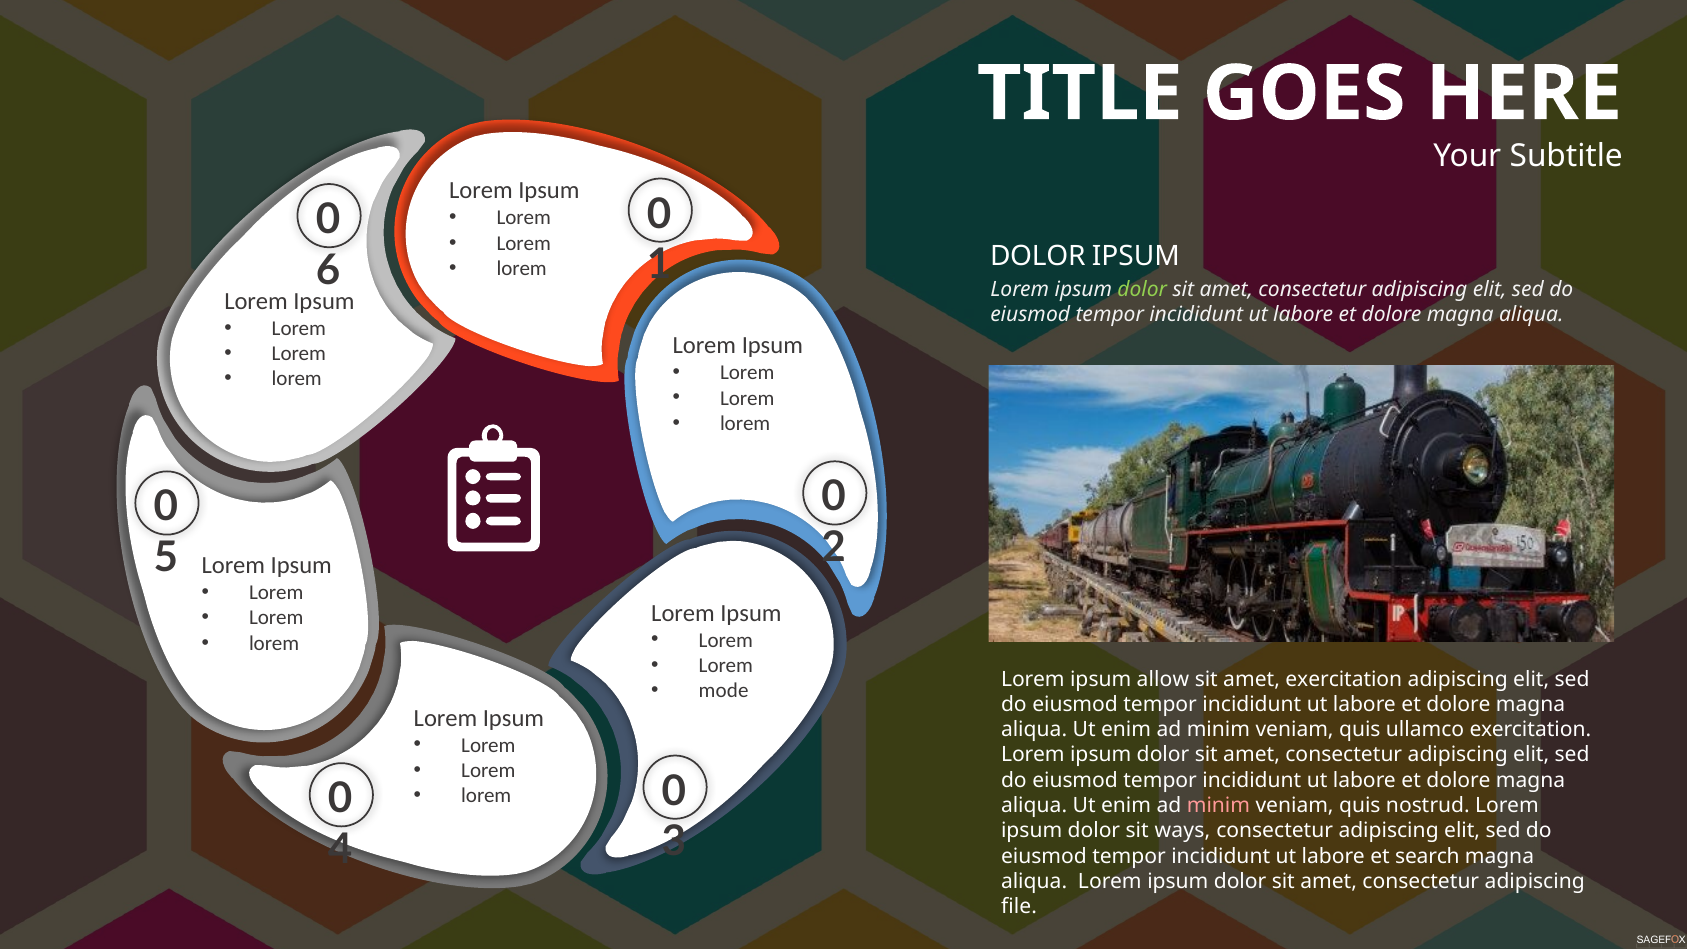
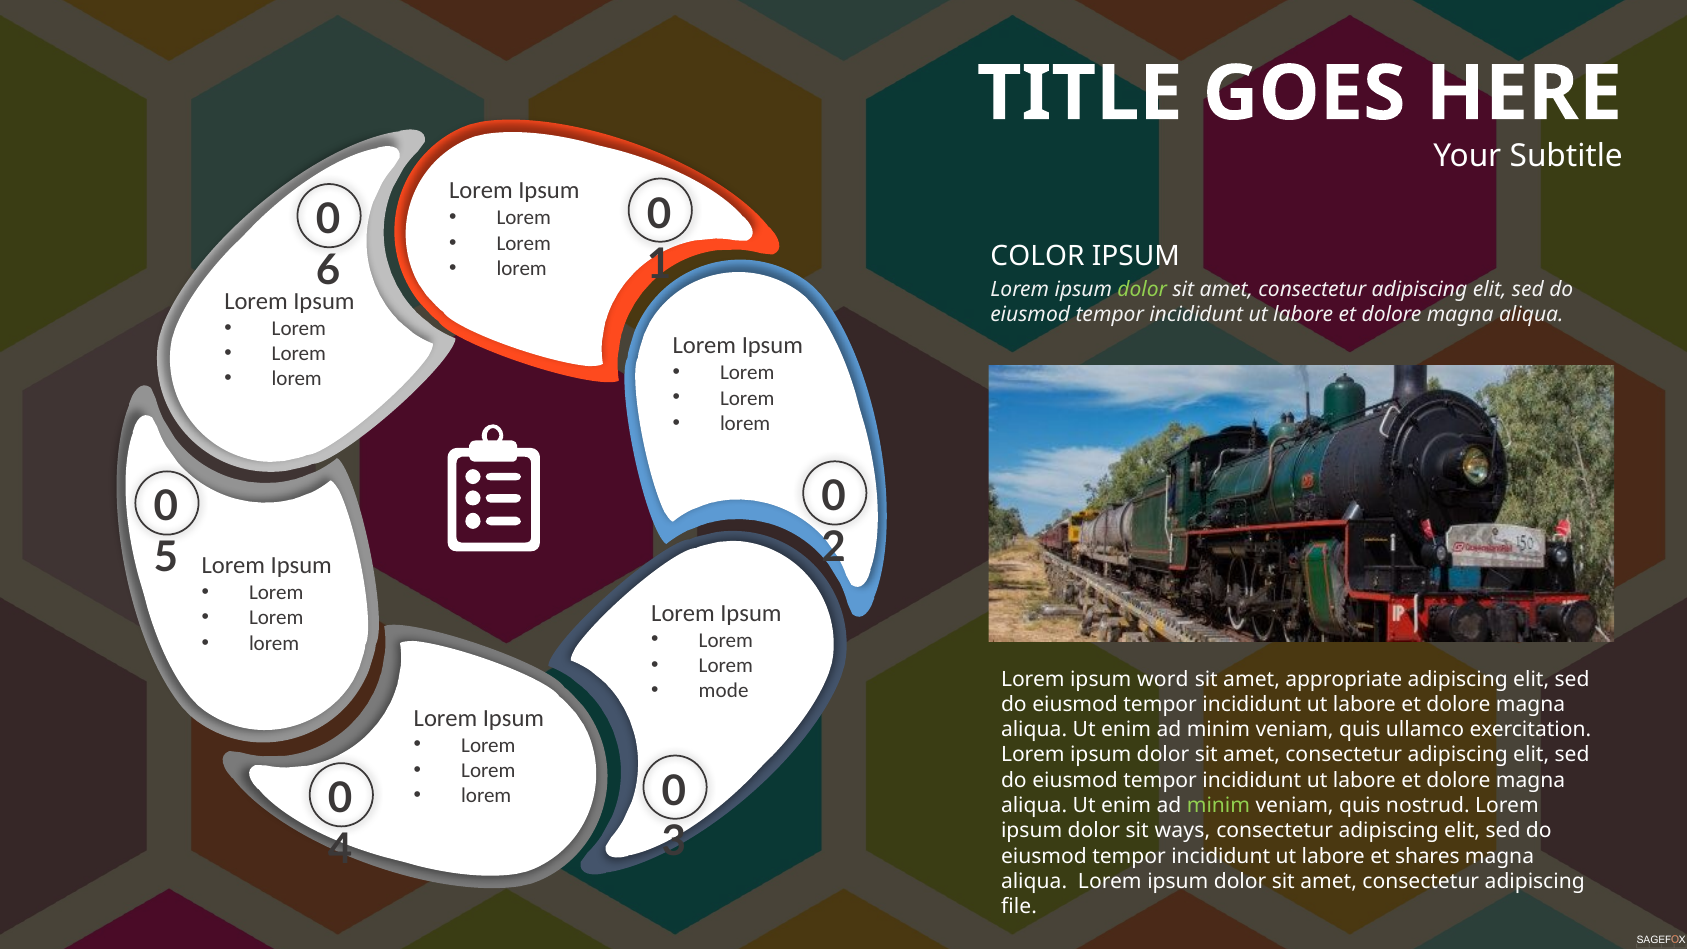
DOLOR: DOLOR -> COLOR (1038, 256)
allow: allow -> word (1163, 679)
amet exercitation: exercitation -> appropriate (1344, 679)
minim colour: pink -> light green (1218, 806)
search: search -> shares (1427, 856)
